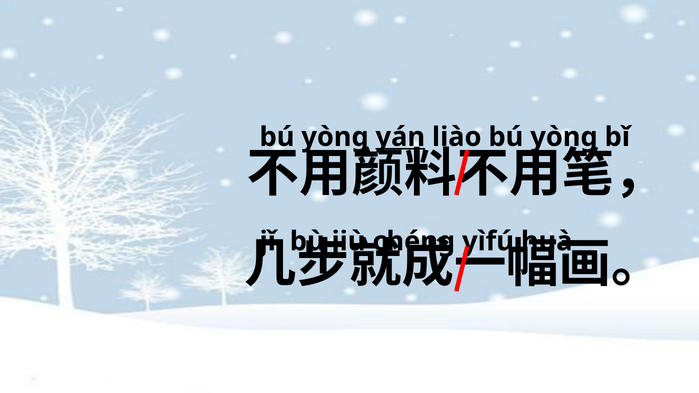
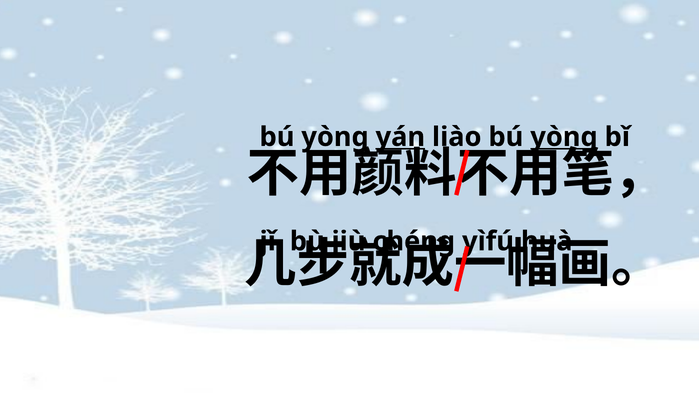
yònɡ underline: none -> present (564, 137)
